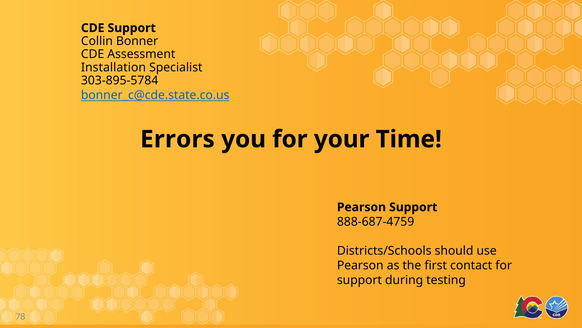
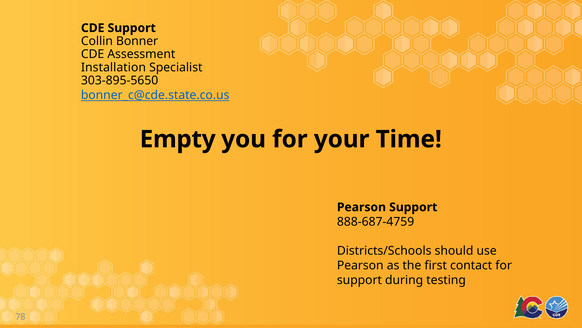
303-895-5784: 303-895-5784 -> 303-895-5650 (120, 80)
Errors: Errors -> Empty (178, 139)
